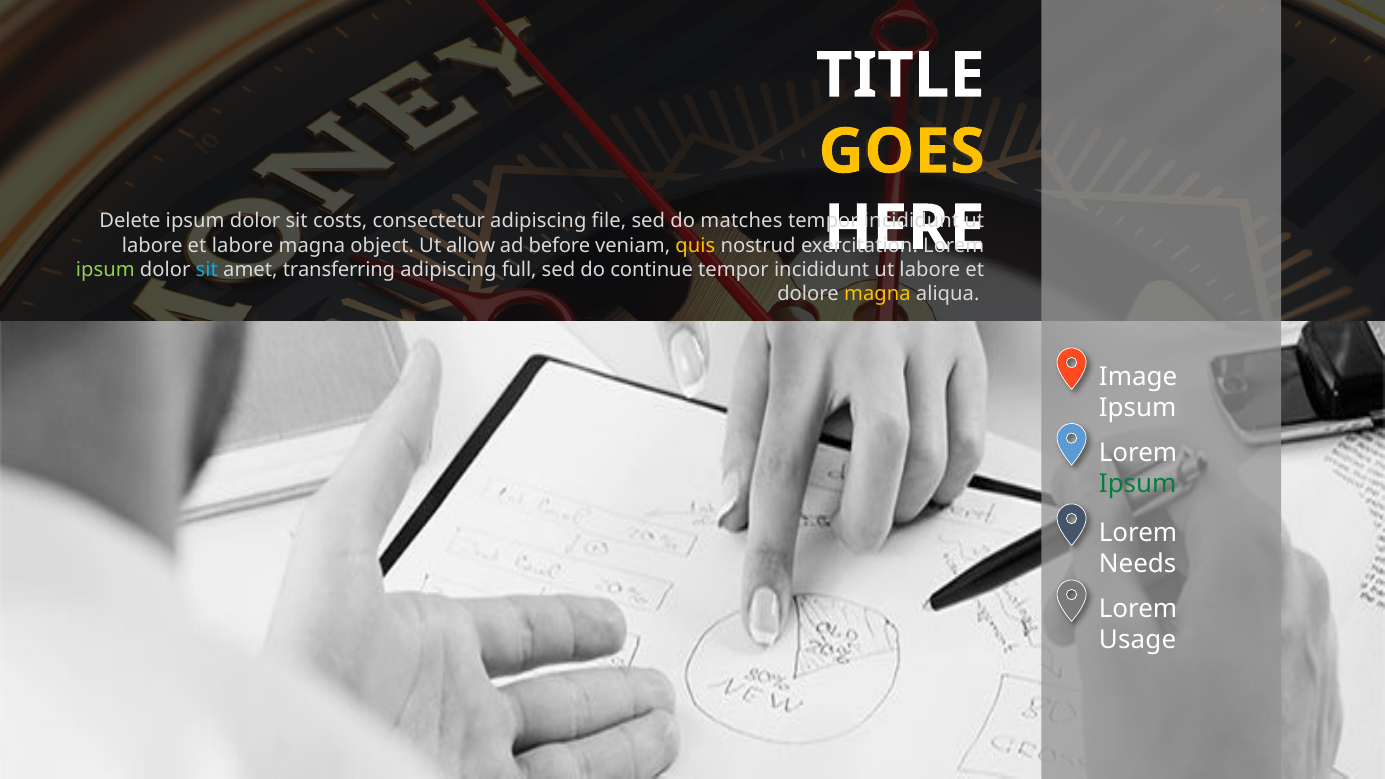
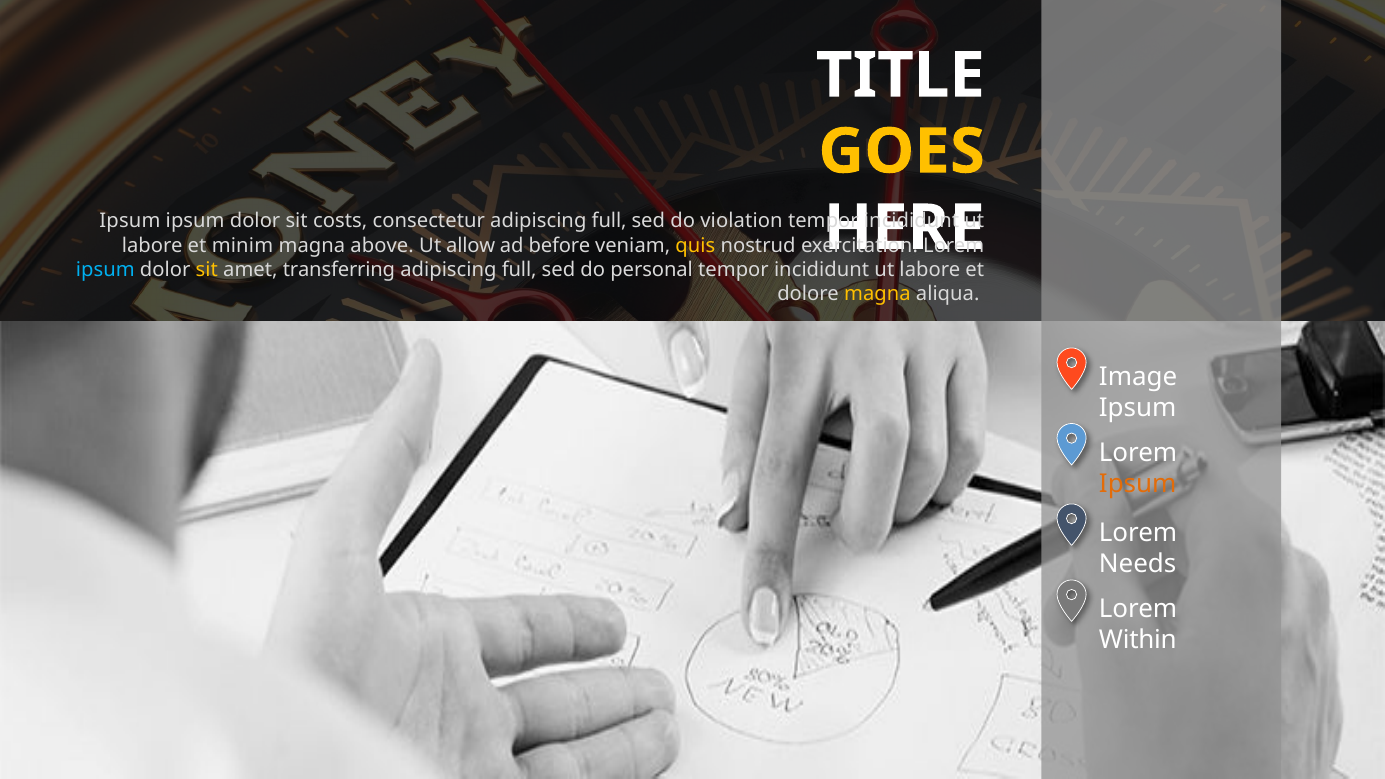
Delete: Delete -> Ipsum (130, 221)
consectetur adipiscing file: file -> full (609, 221)
matches: matches -> violation (742, 221)
et labore: labore -> minim (242, 245)
object: object -> above (382, 245)
ipsum colour: light green -> light blue (105, 270)
sit colour: light blue -> yellow (207, 270)
continue: continue -> personal (652, 270)
Ipsum colour: green -> orange (1138, 484)
Usage: Usage -> Within (1138, 640)
